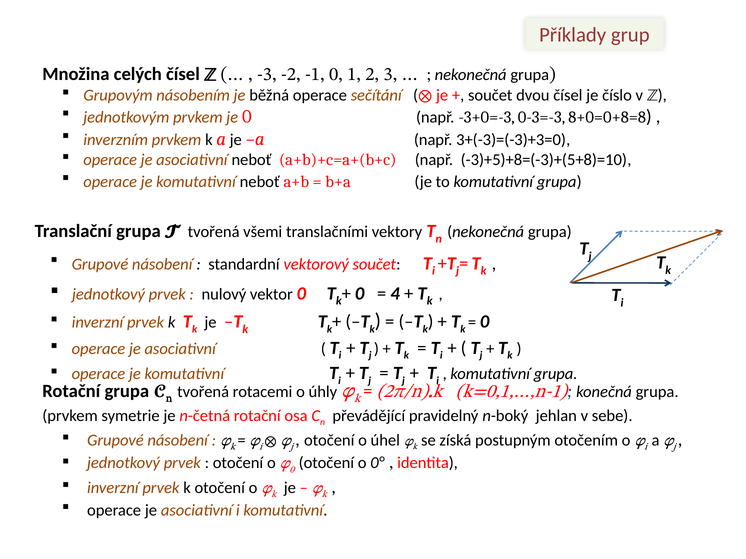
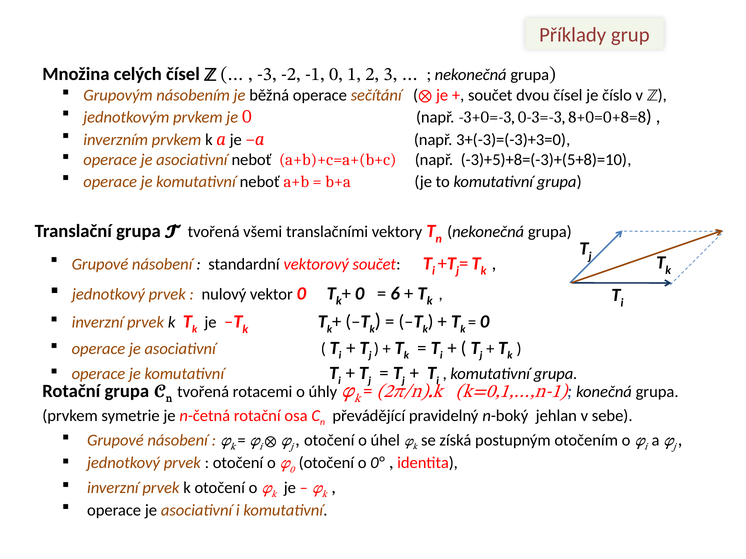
4: 4 -> 6 (395, 294)
